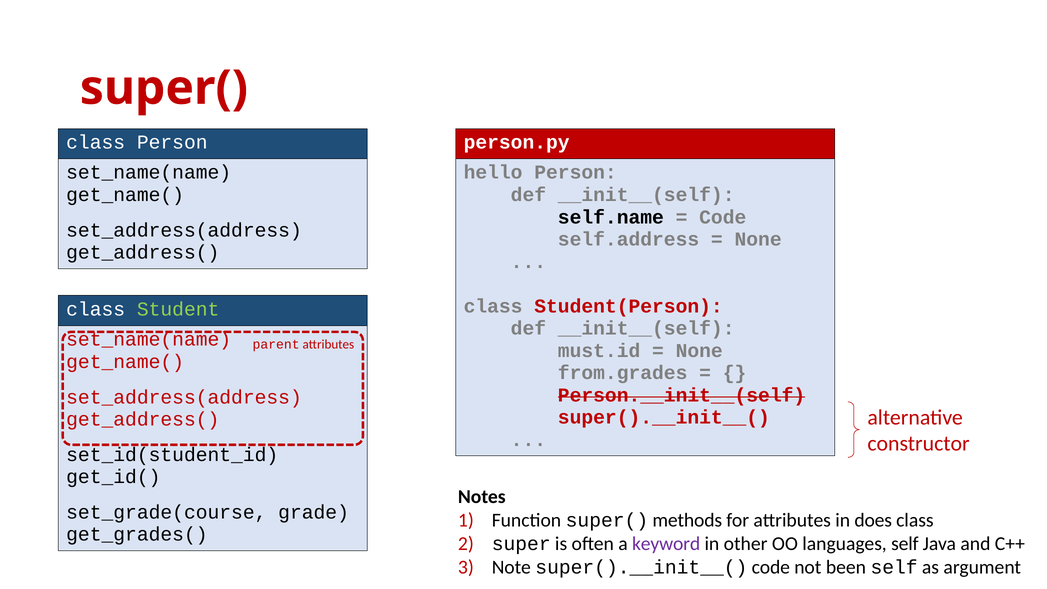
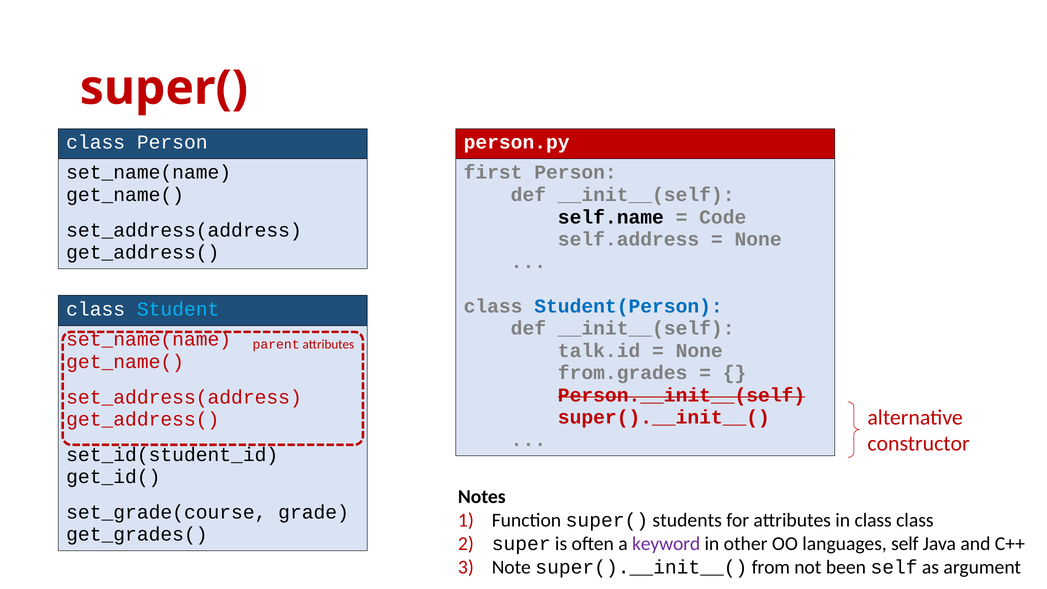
hello: hello -> first (493, 172)
Student(Person colour: red -> blue (629, 306)
Student colour: light green -> light blue (178, 309)
must.id: must.id -> talk.id (599, 351)
methods: methods -> students (687, 520)
in does: does -> class (873, 520)
super().__init__( code: code -> from (771, 567)
